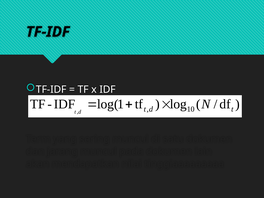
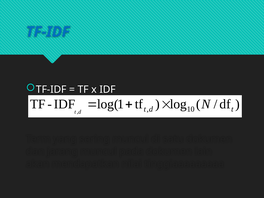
TF-IDF colour: black -> blue (48, 32)
